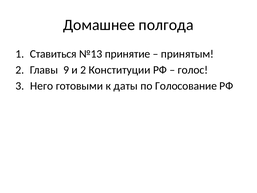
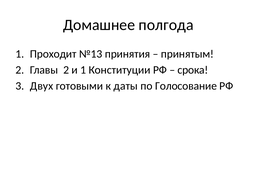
Ставиться: Ставиться -> Проходит (53, 54)
принятие: принятие -> принятия (128, 54)
Главы 9: 9 -> 2 (66, 70)
и 2: 2 -> 1 (83, 70)
голос: голос -> срока (193, 70)
Него: Него -> Двух (42, 86)
